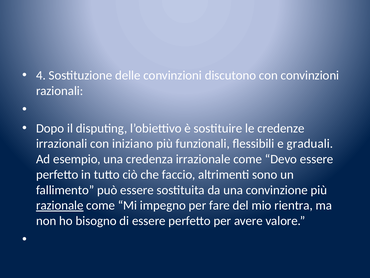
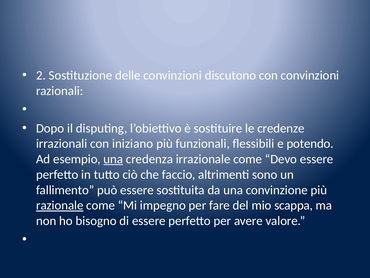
4: 4 -> 2 (41, 75)
graduali: graduali -> potendo (310, 143)
una underline: none -> present (113, 159)
rientra: rientra -> scappa (294, 205)
